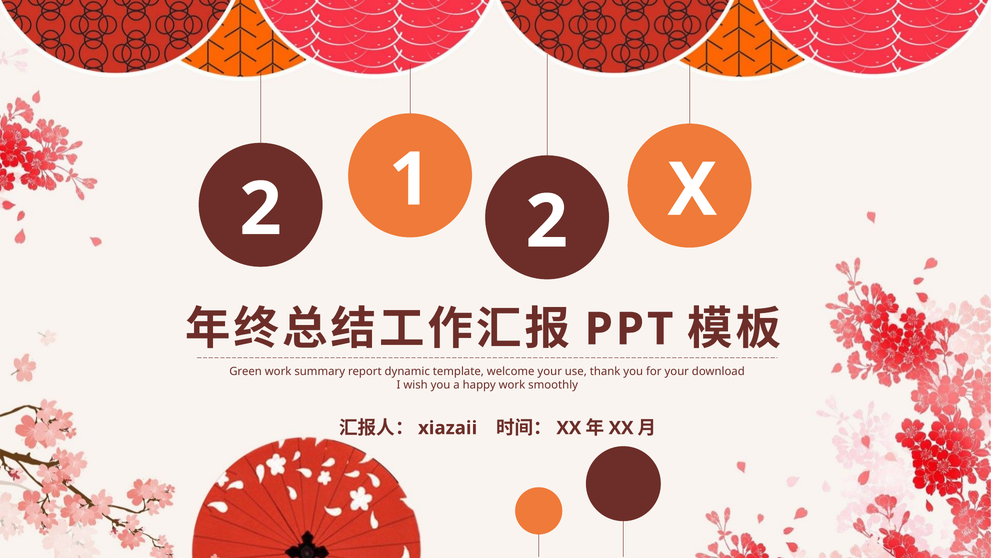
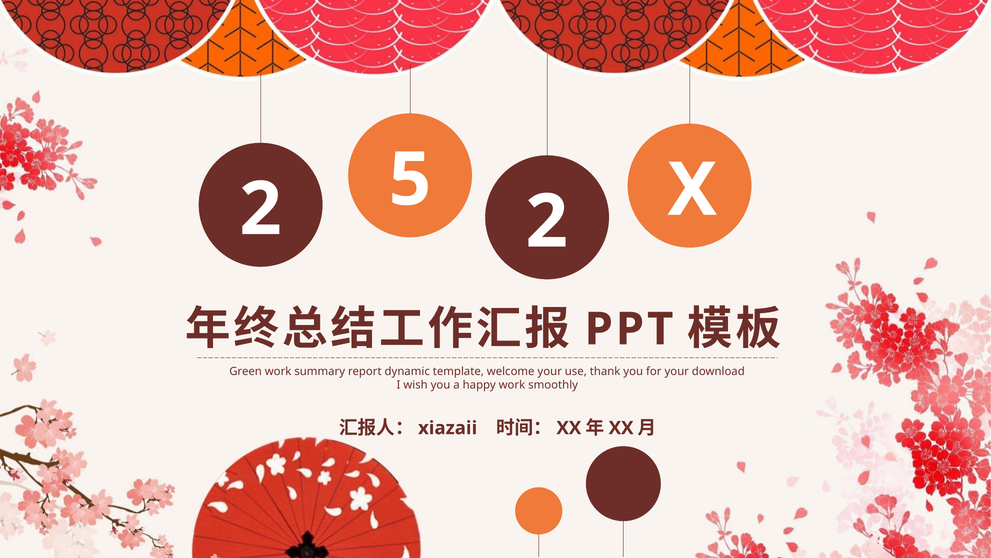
1: 1 -> 5 (410, 180)
